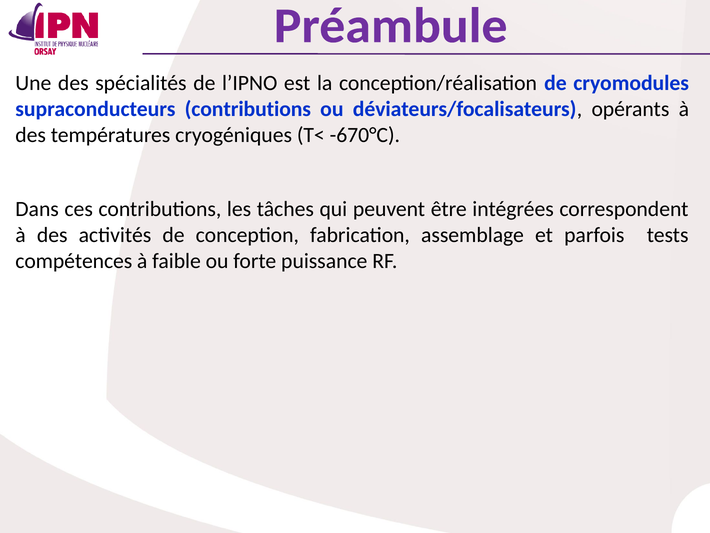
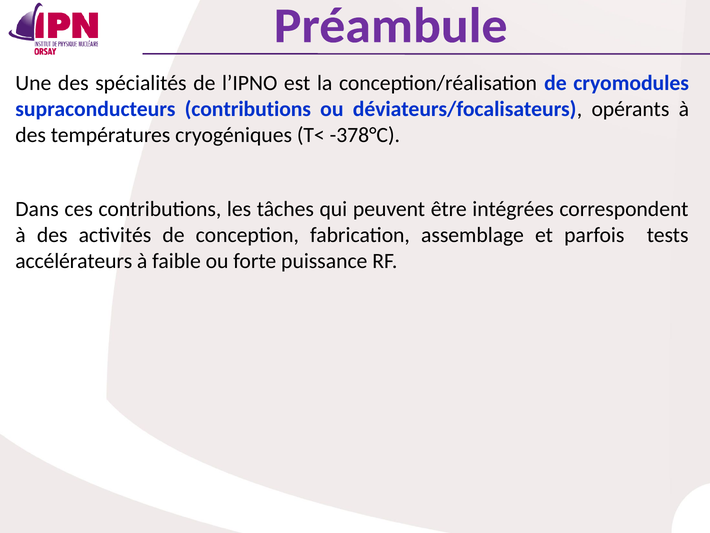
-670°C: -670°C -> -378°C (365, 135)
compétences: compétences -> accélérateurs (74, 261)
